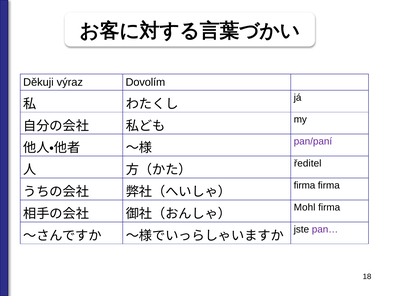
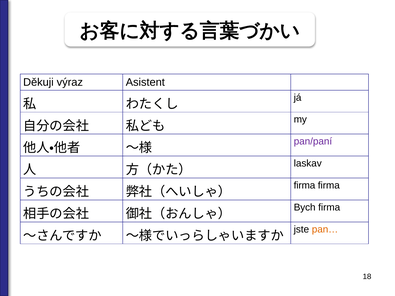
Dovolím: Dovolím -> Asistent (145, 82)
ředitel: ředitel -> laskav (308, 164)
Mohl: Mohl -> Bych (305, 207)
pan… colour: purple -> orange (325, 229)
